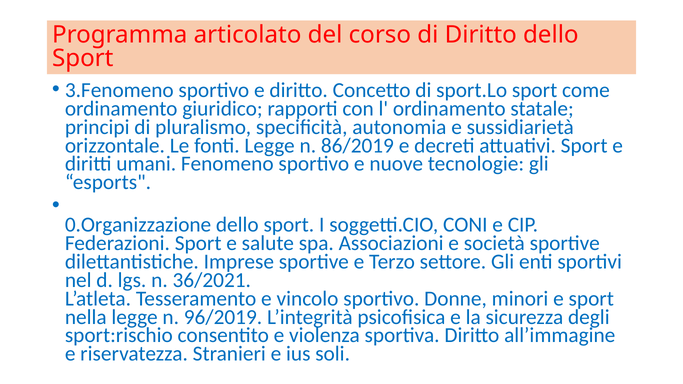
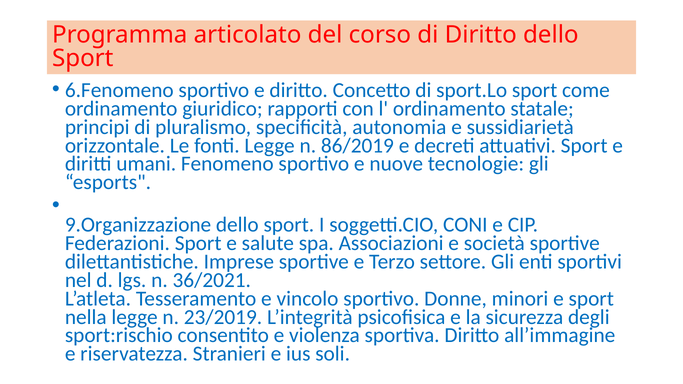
3.Fenomeno: 3.Fenomeno -> 6.Fenomeno (119, 90)
0.Organizzazione: 0.Organizzazione -> 9.Organizzazione (138, 225)
96/2019: 96/2019 -> 23/2019 (223, 317)
